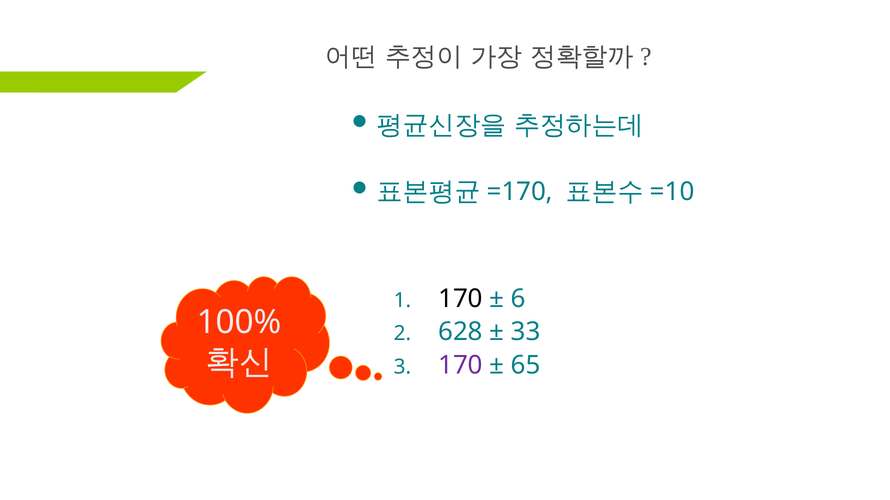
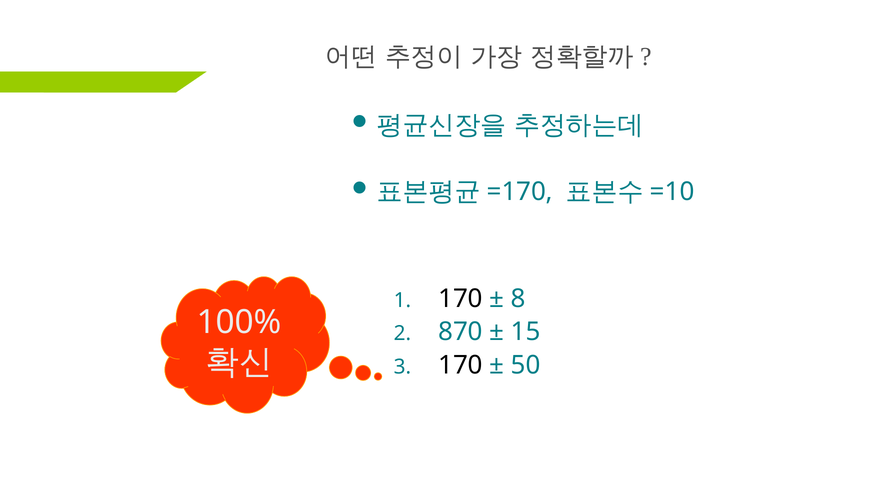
6: 6 -> 8 (518, 299)
628: 628 -> 870 (460, 332)
33: 33 -> 15 (526, 332)
170 colour: purple -> black (460, 365)
65: 65 -> 50 (526, 365)
